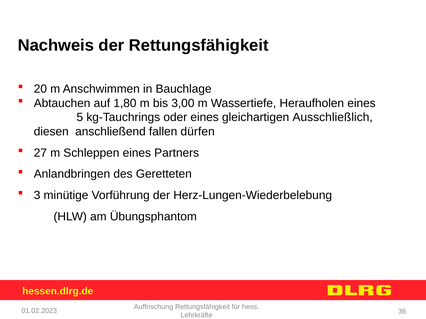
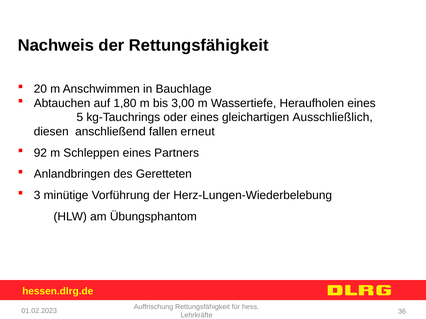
dürfen: dürfen -> erneut (198, 132)
27: 27 -> 92 (40, 153)
